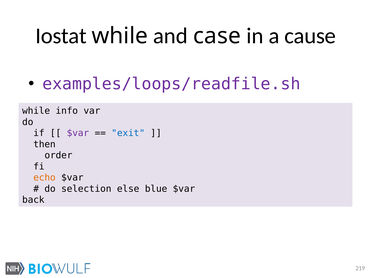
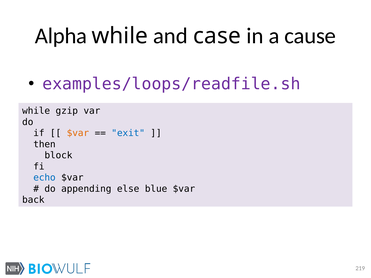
Iostat: Iostat -> Alpha (61, 36)
info: info -> gzip (67, 111)
$var colour: purple -> orange (78, 133)
order: order -> block (58, 156)
echo colour: orange -> blue (44, 178)
selection: selection -> appending (86, 189)
